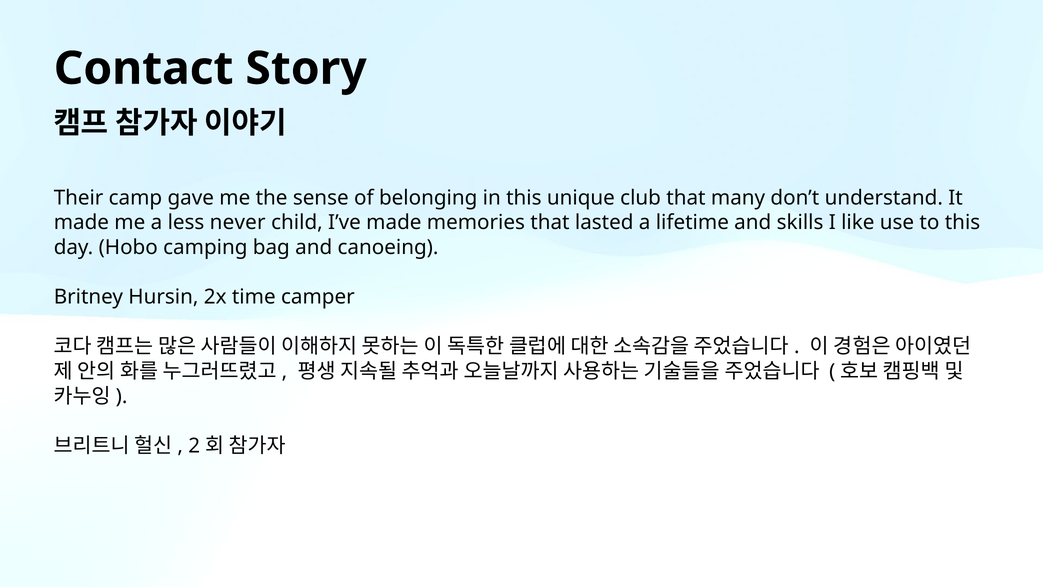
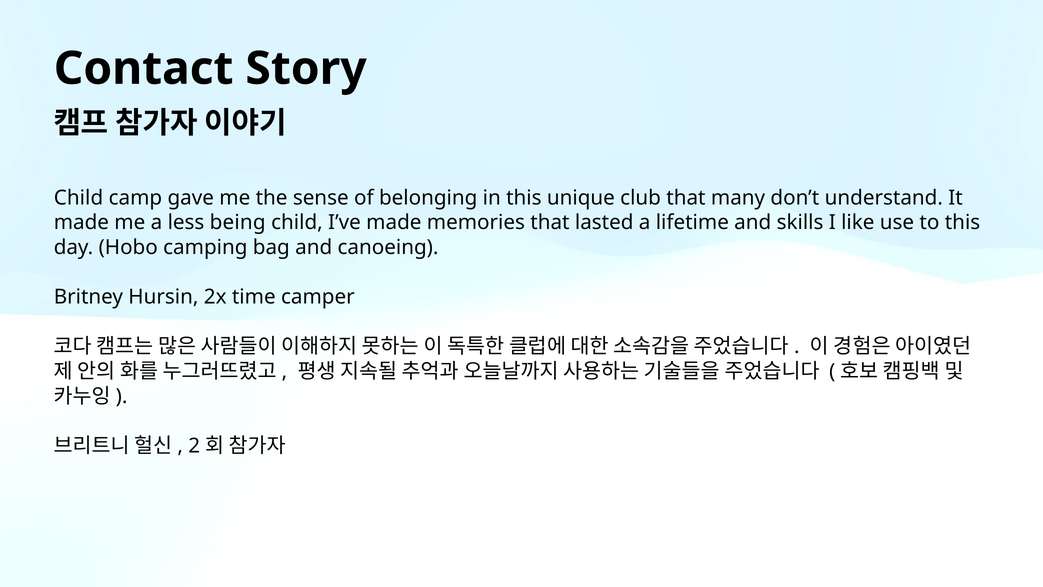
Their: Their -> Child (78, 198)
never: never -> being (238, 223)
